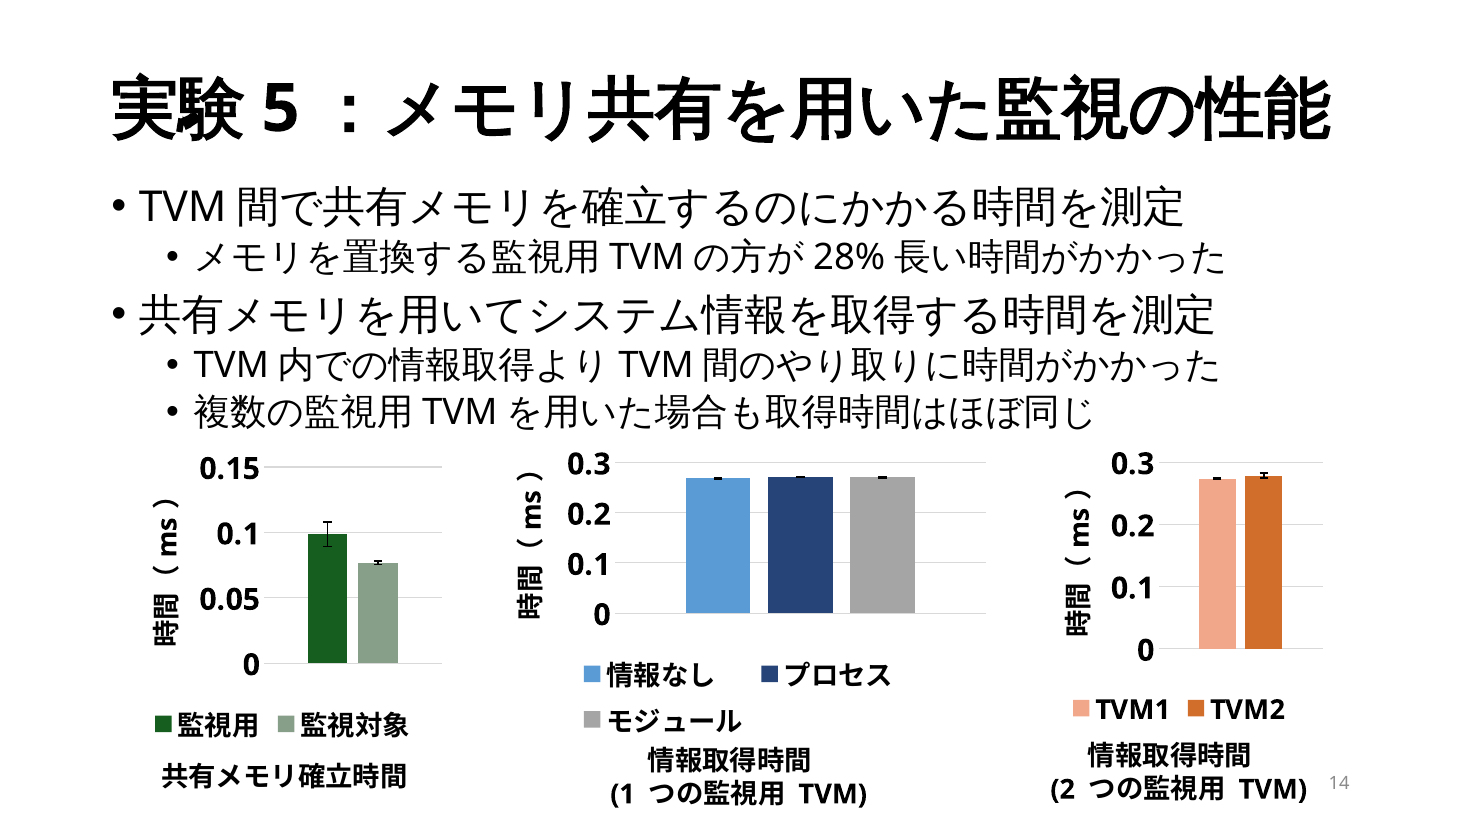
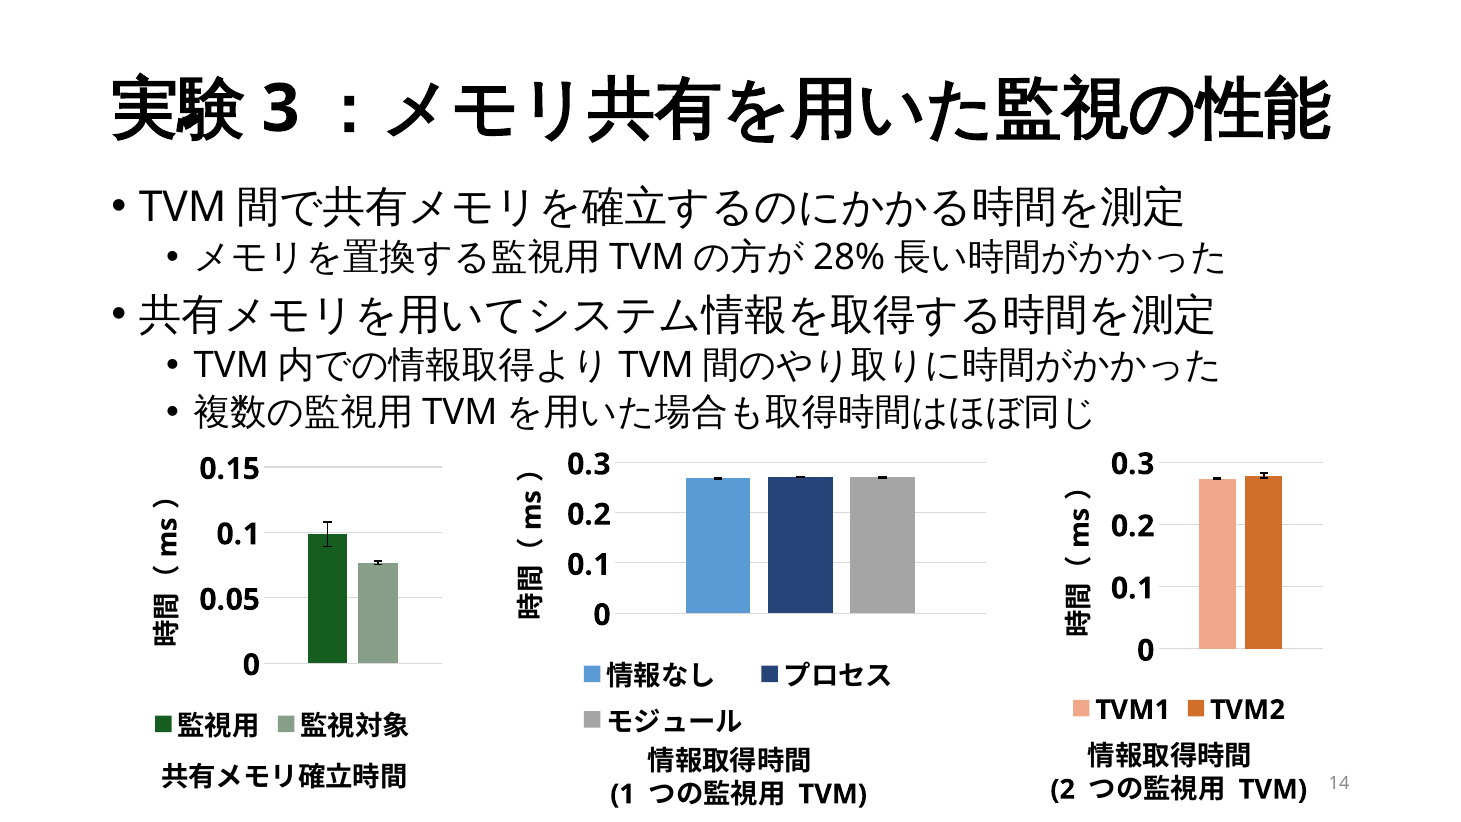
5: 5 -> 3 (281, 109)
